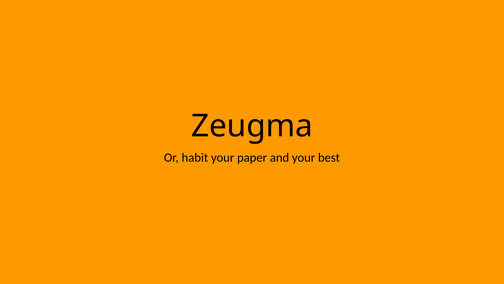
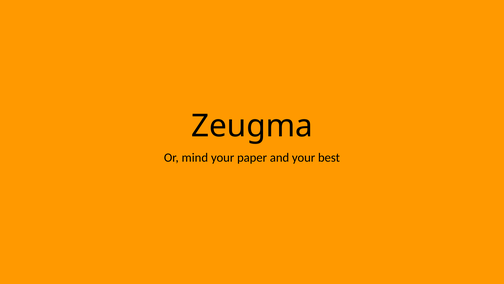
habit: habit -> mind (195, 158)
